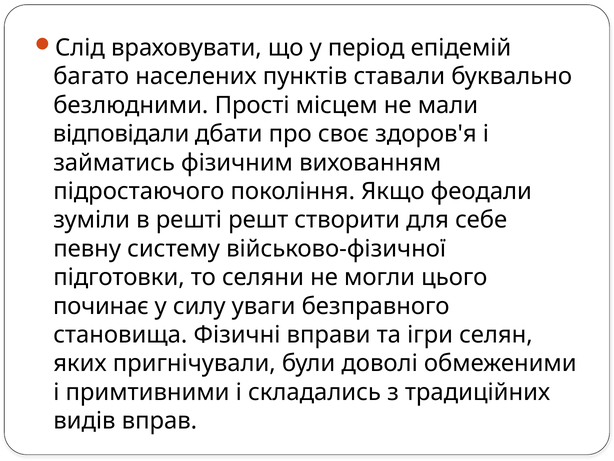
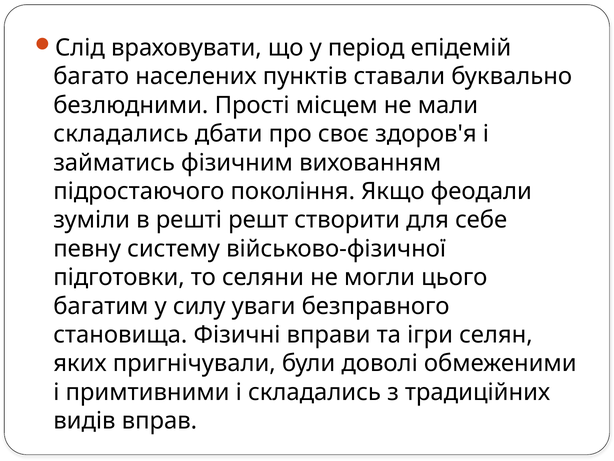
відповідали: відповідали -> складались (121, 134)
починає: починає -> багатим (101, 306)
